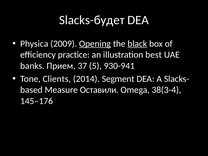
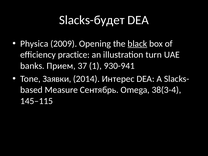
Opening underline: present -> none (95, 44)
best: best -> turn (154, 55)
5: 5 -> 1 (95, 66)
Clients: Clients -> Заявки (57, 79)
Segment: Segment -> Интерес (118, 79)
Оставили: Оставили -> Сентябрь (99, 90)
145–176: 145–176 -> 145–115 (37, 101)
